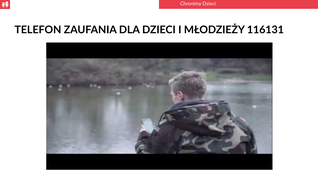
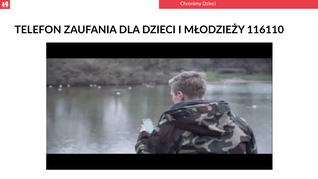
116131: 116131 -> 116110 (265, 30)
